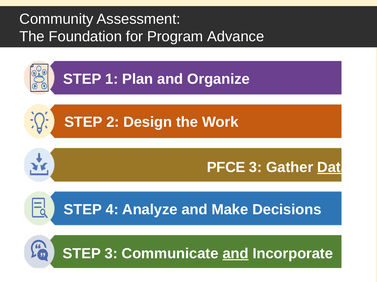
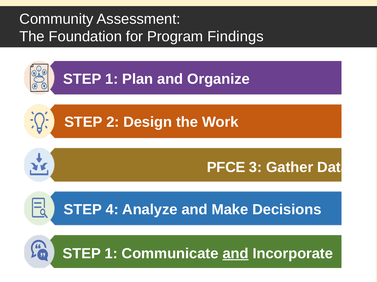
Advance: Advance -> Findings (236, 37)
Data underline: present -> none (333, 168)
3: 3 -> 1 (111, 254)
